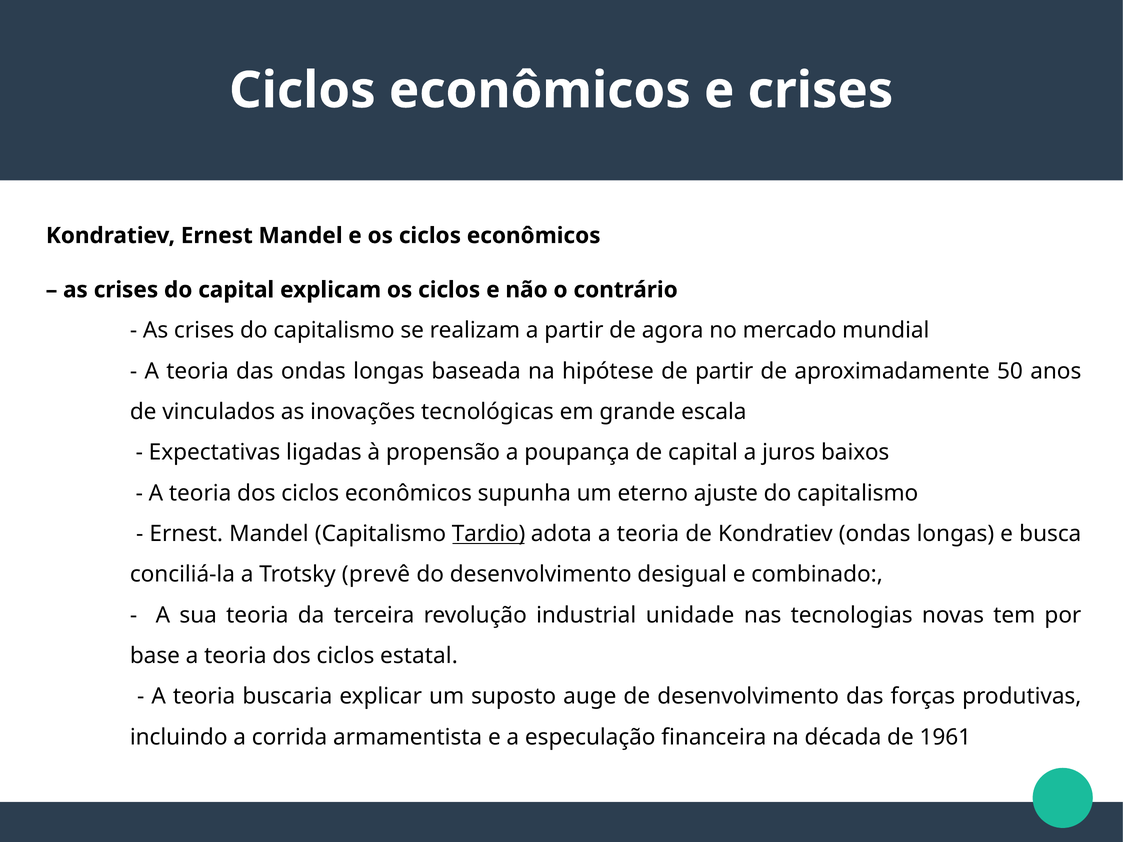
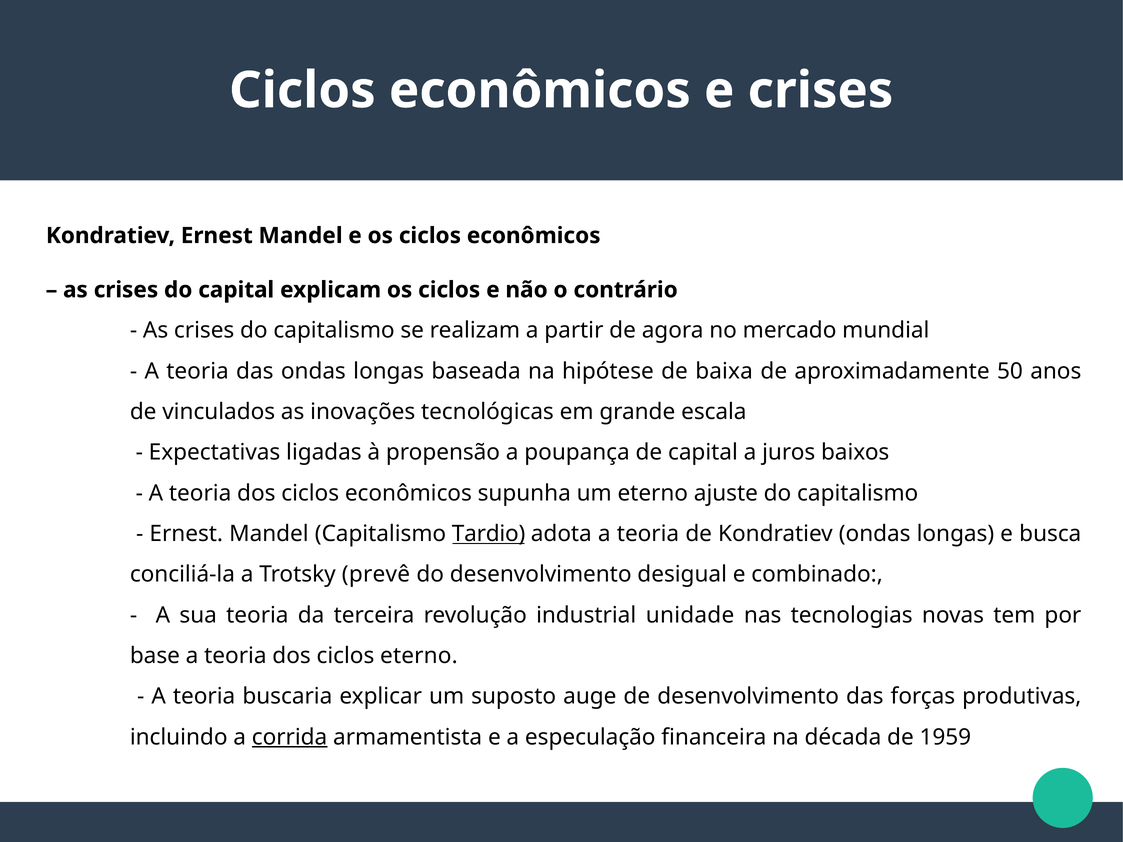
de partir: partir -> baixa (724, 371)
ciclos estatal: estatal -> eterno (419, 656)
corrida underline: none -> present (290, 737)
1961: 1961 -> 1959 (945, 737)
